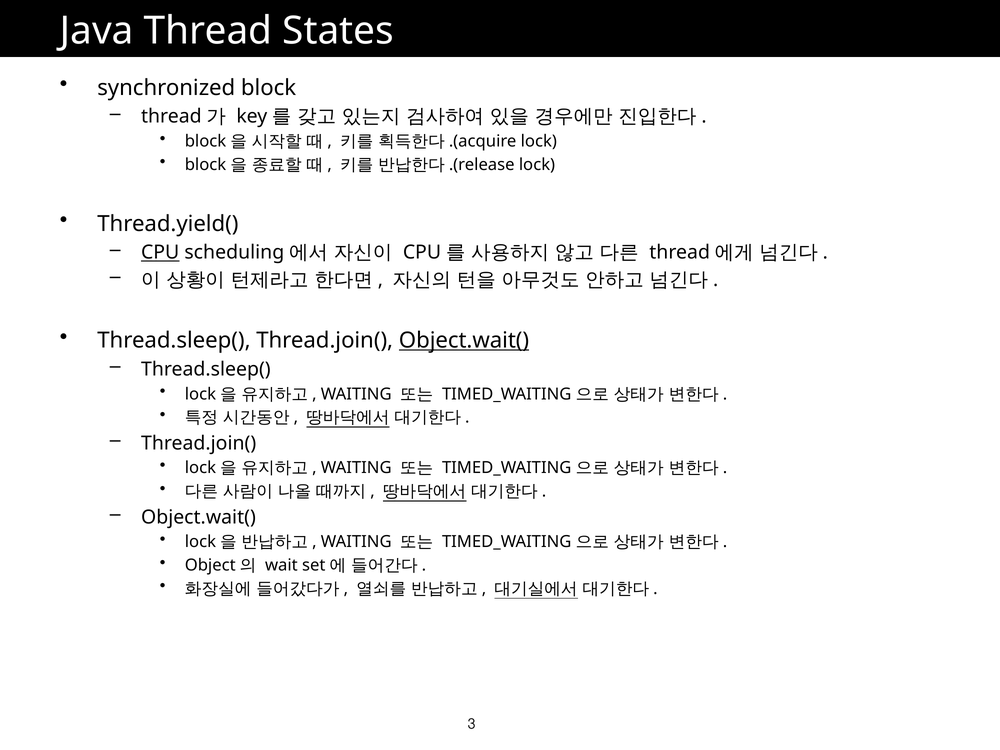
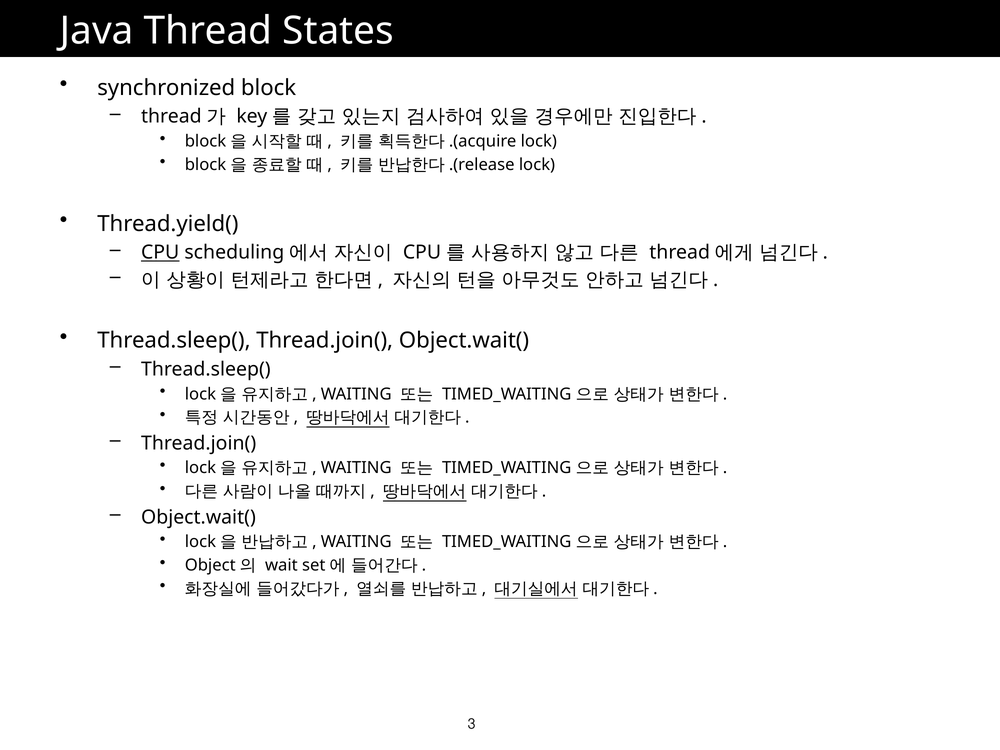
Object.wait( underline: present -> none (464, 341)
